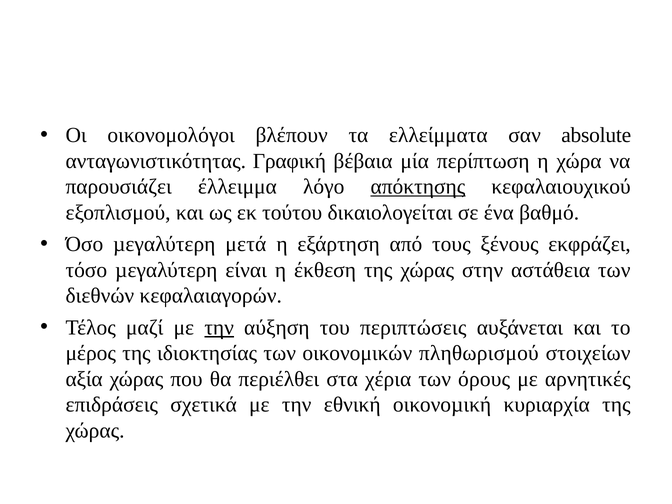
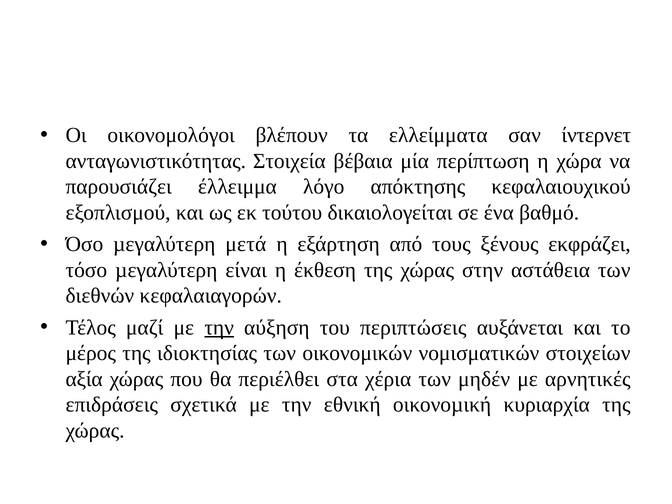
absolute: absolute -> ίντερνετ (596, 135)
Γραφική: Γραφική -> Στοιχεία (289, 161)
απόκτησης underline: present -> none (418, 187)
πληθωρισμού: πληθωρισμού -> νομισματικών (479, 353)
όρους: όρους -> μηδέν (484, 379)
